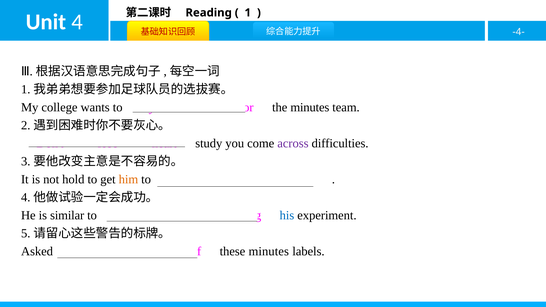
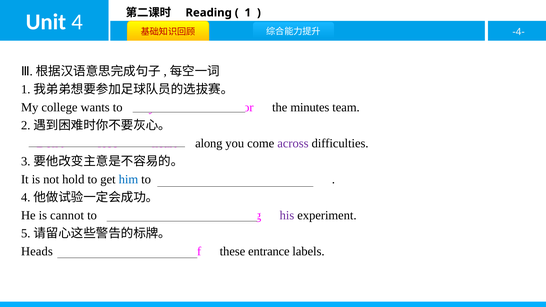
study: study -> along (209, 143)
him colour: orange -> blue (128, 179)
similar: similar -> cannot (67, 215)
his colour: blue -> purple (287, 215)
Asked: Asked -> Heads (37, 251)
these minutes: minutes -> entrance (269, 251)
